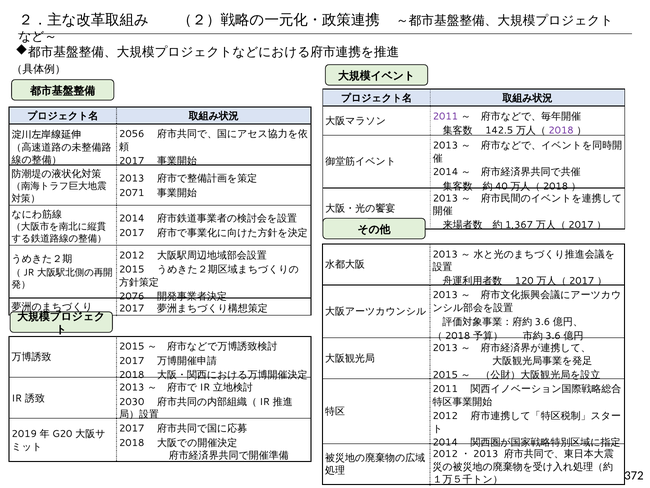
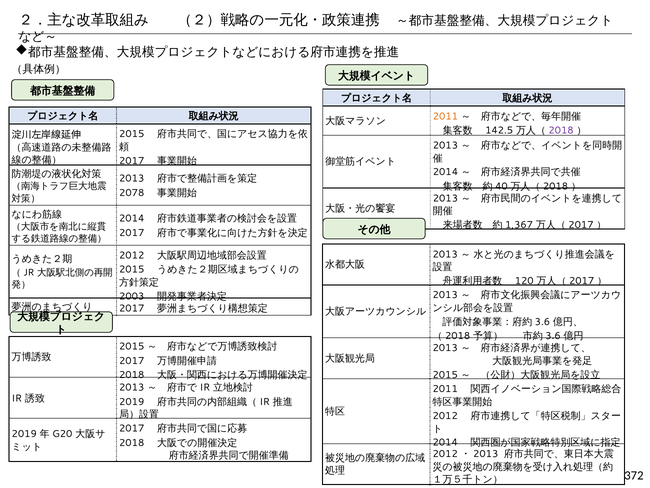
2011 colour: purple -> orange (445, 116)
2056: 2056 -> 2015 (132, 134)
2071: 2071 -> 2078 (132, 193)
2076: 2076 -> 2003 (132, 296)
2030: 2030 -> 2019 (132, 401)
